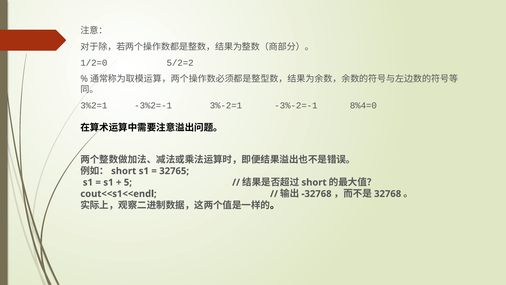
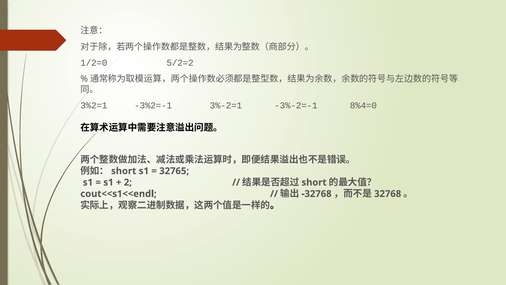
5: 5 -> 2 (128, 182)
